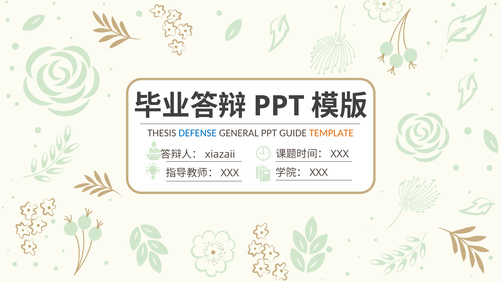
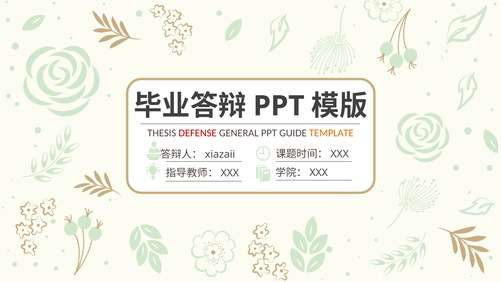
DEFENSE colour: blue -> red (198, 133)
